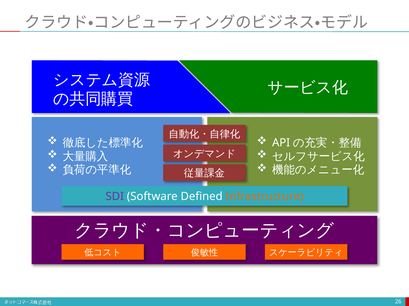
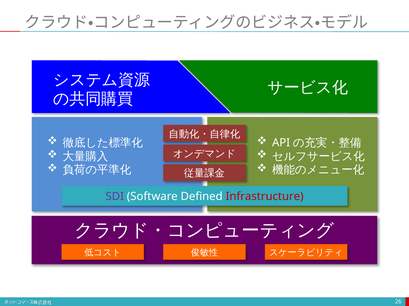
Infrastructure colour: orange -> red (265, 197)
